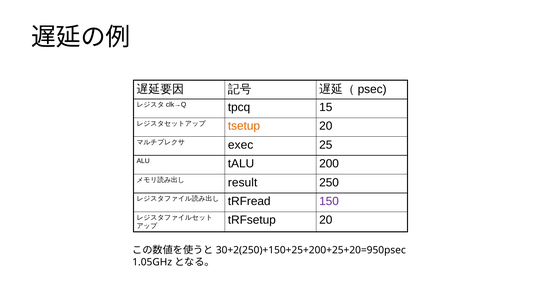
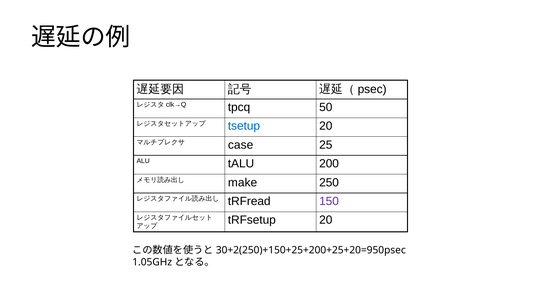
15: 15 -> 50 (326, 107)
tsetup colour: orange -> blue (244, 126)
exec: exec -> case (241, 145)
result: result -> make (243, 183)
